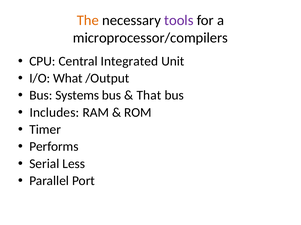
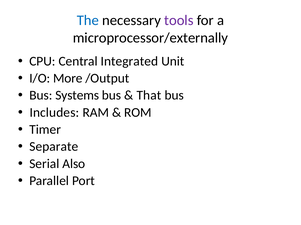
The colour: orange -> blue (88, 20)
microprocessor/compilers: microprocessor/compilers -> microprocessor/externally (150, 38)
What: What -> More (68, 78)
Performs: Performs -> Separate (54, 147)
Less: Less -> Also (74, 164)
